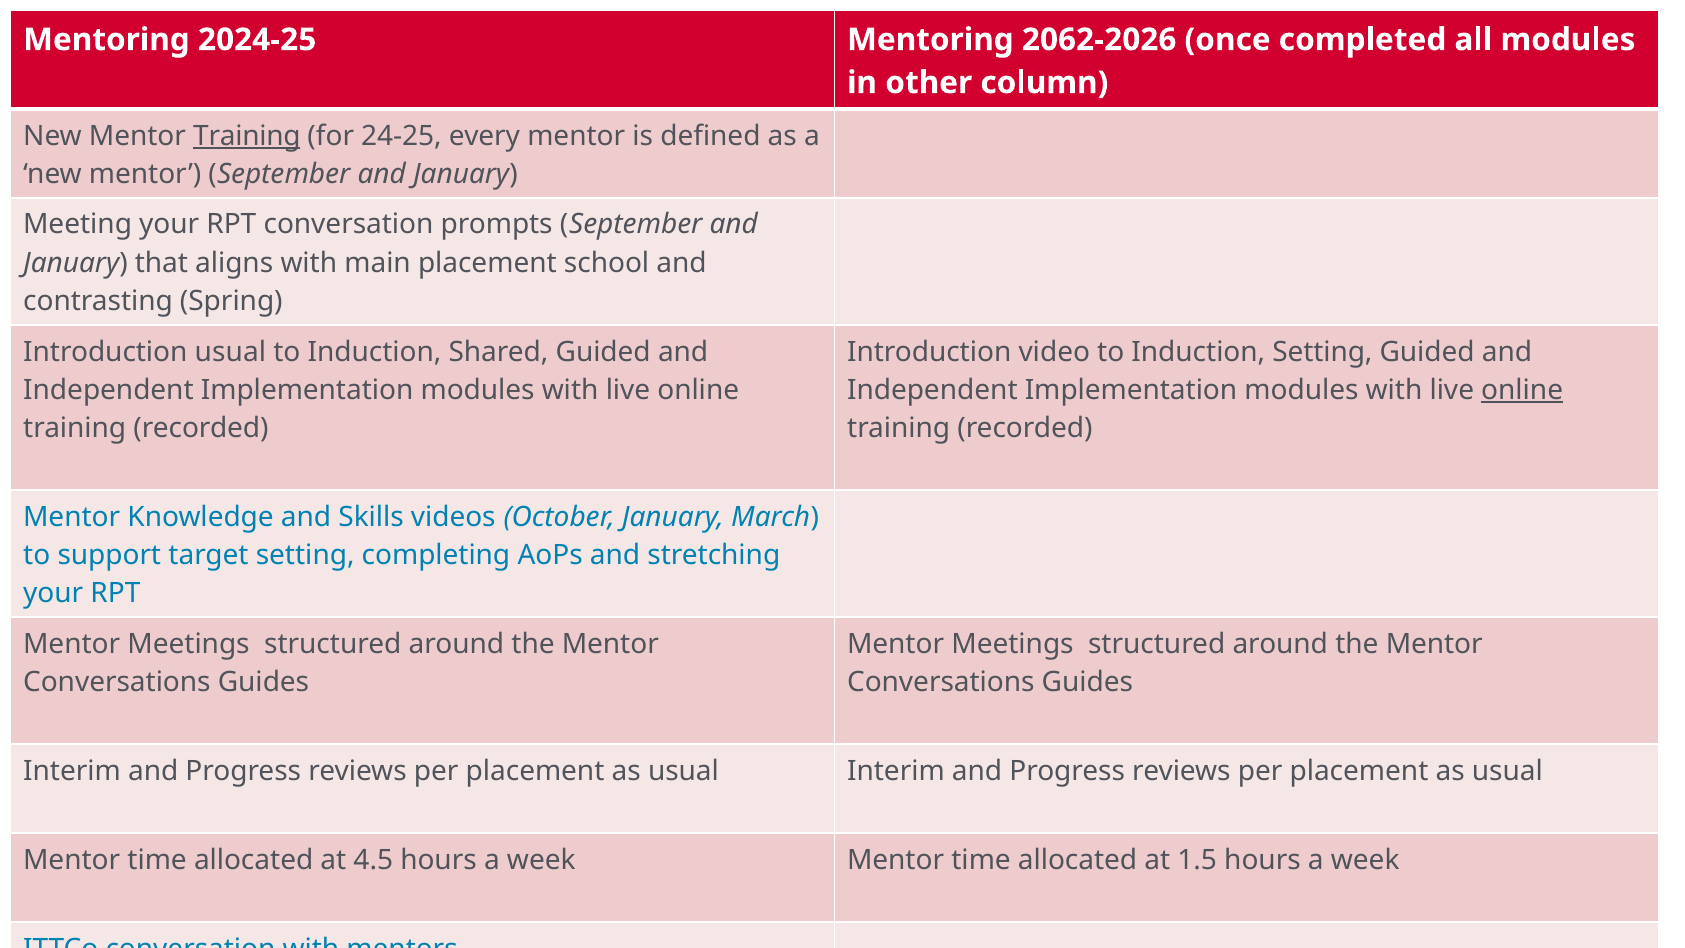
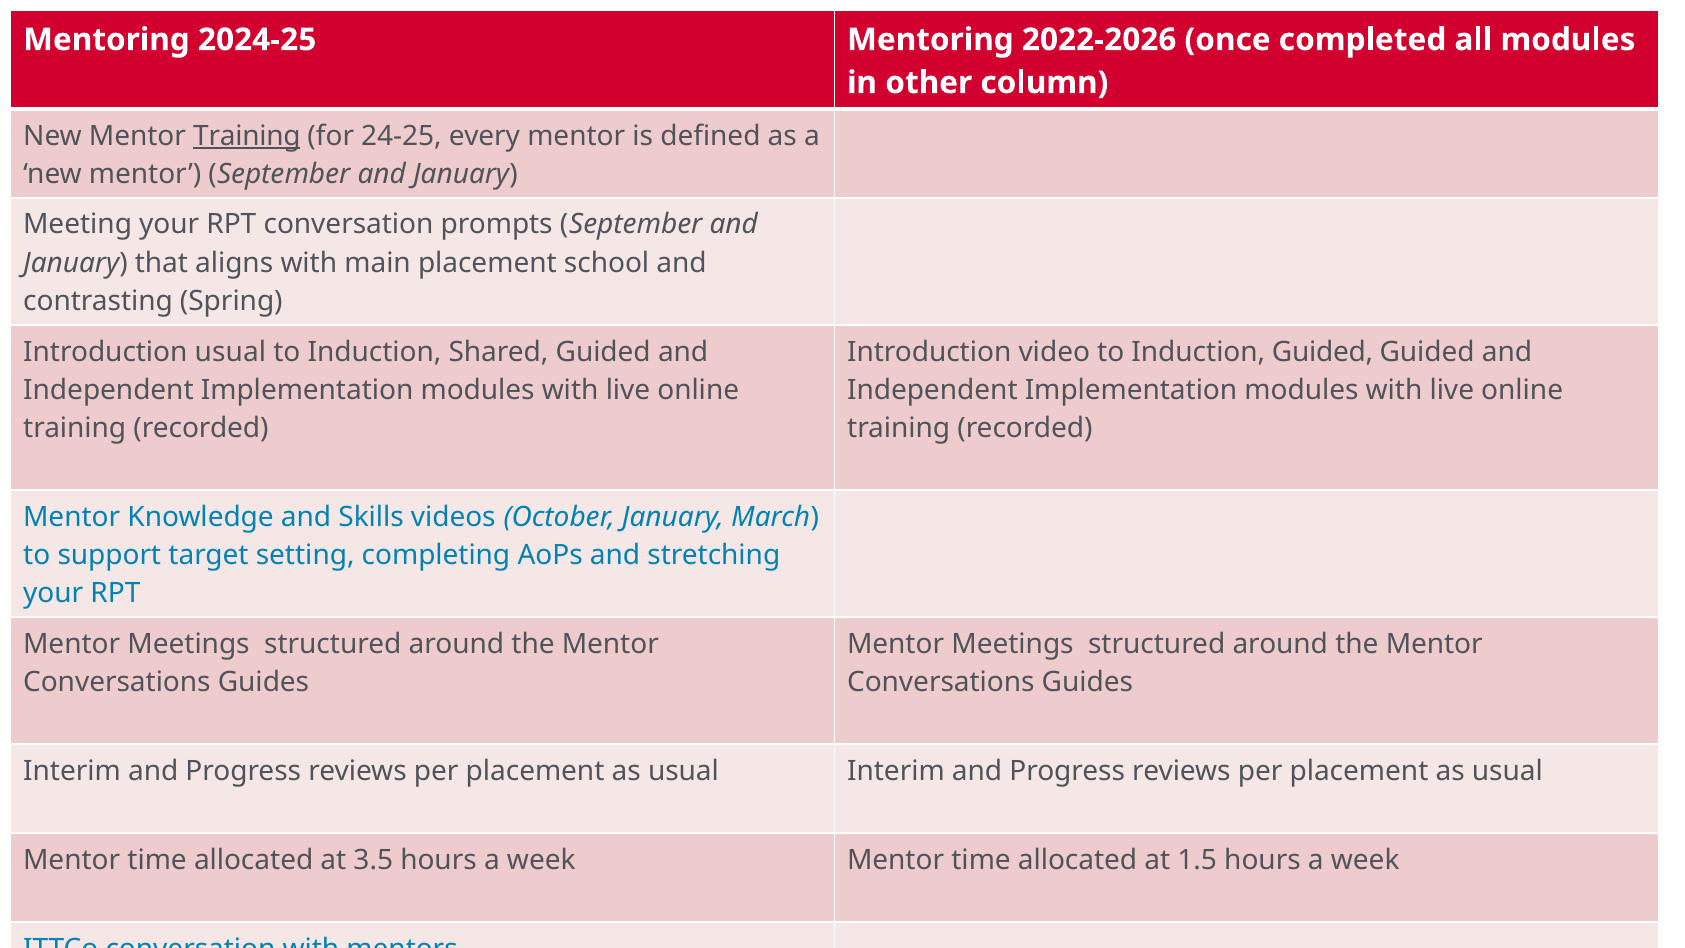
2062-2026: 2062-2026 -> 2022-2026 (1099, 40)
Induction Setting: Setting -> Guided (1323, 352)
online underline: present -> none (1522, 390)
4.5: 4.5 -> 3.5 (373, 860)
